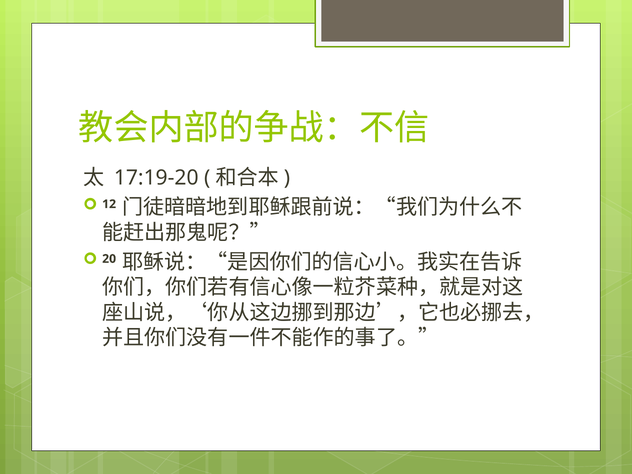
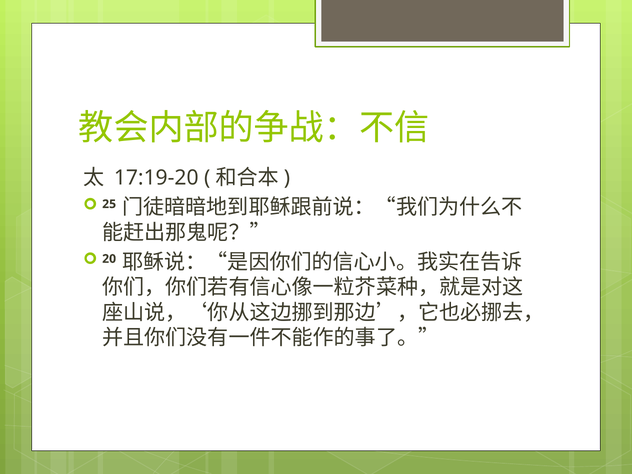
12: 12 -> 25 (109, 204)
